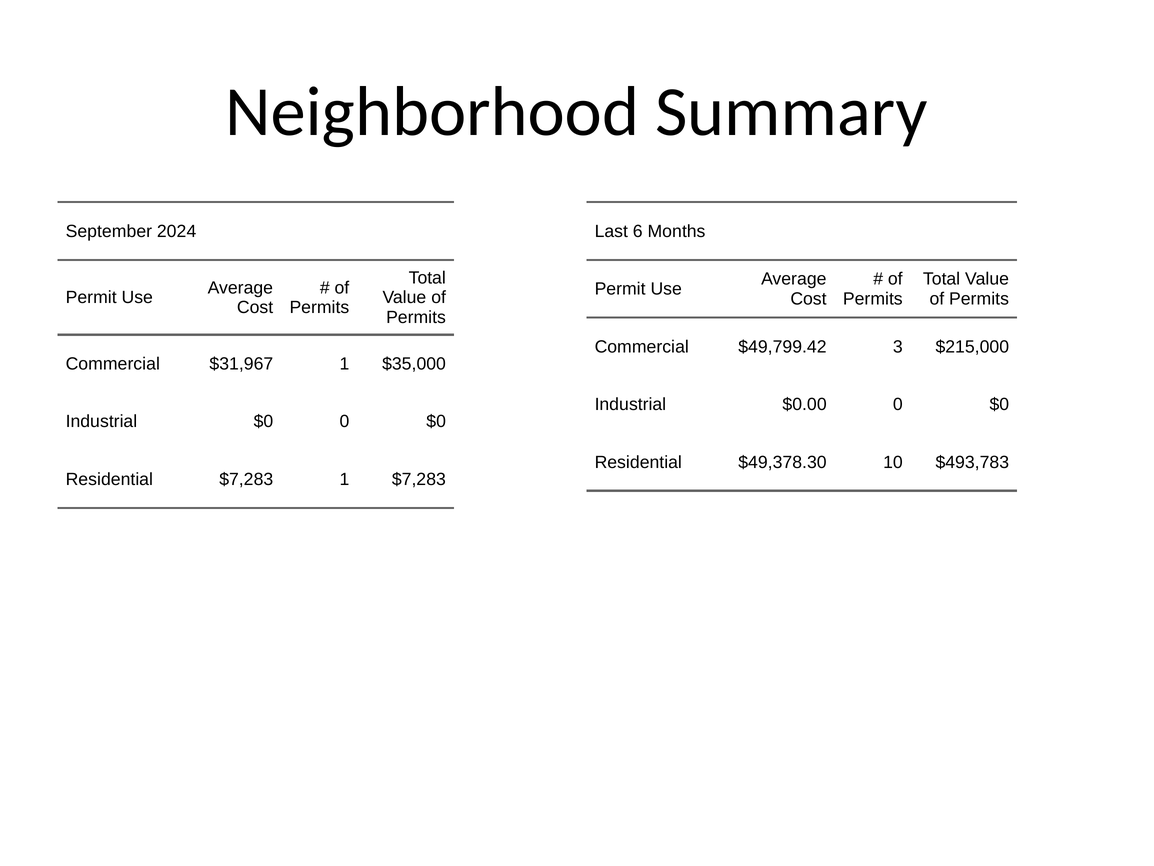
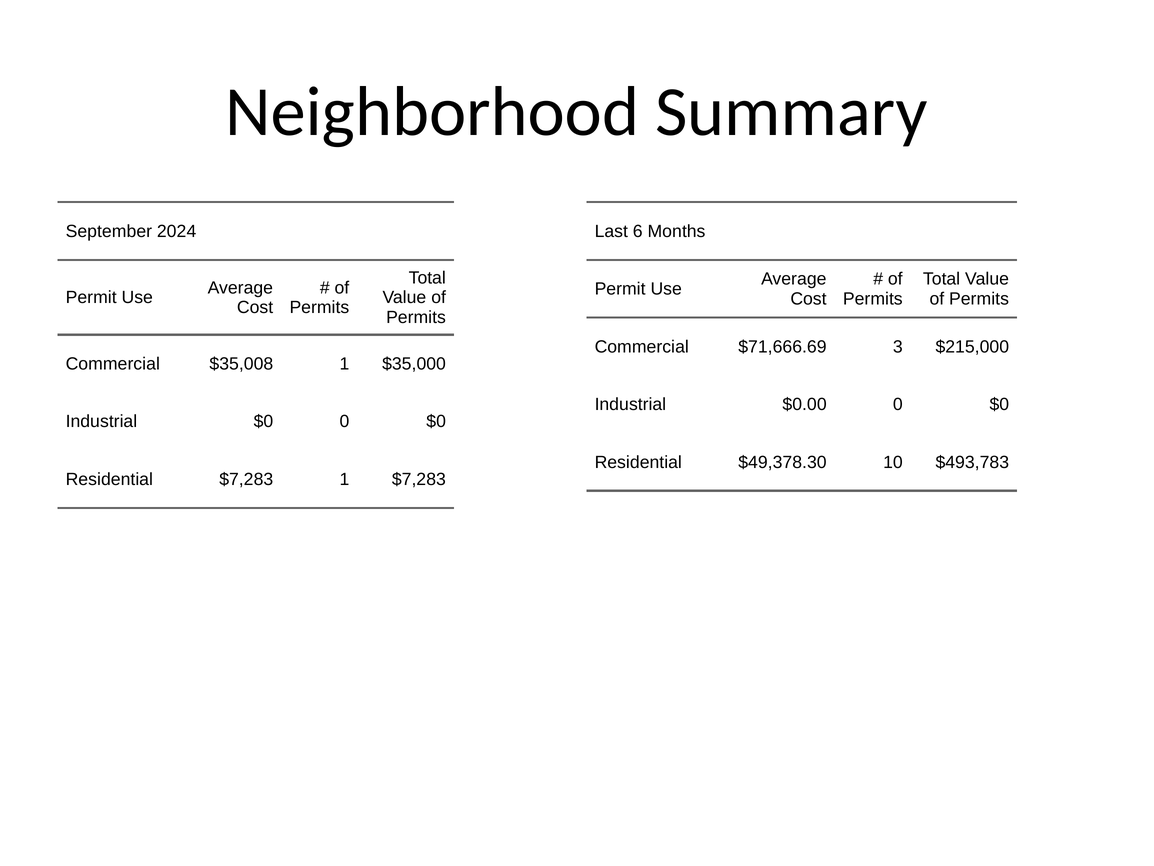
$49,799.42: $49,799.42 -> $71,666.69 (782, 347)
$31,967: $31,967 -> $35,008 (241, 364)
